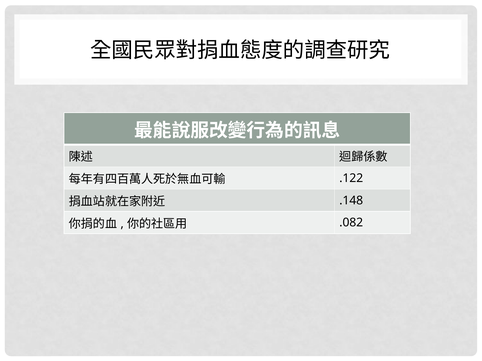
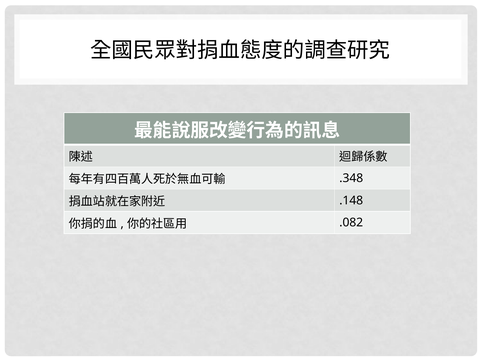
.122: .122 -> .348 (351, 178)
